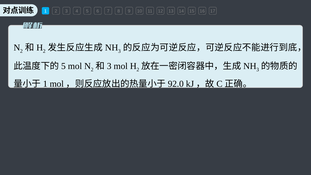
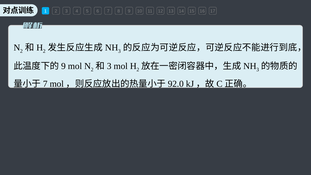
5: 5 -> 9 (63, 66)
1: 1 -> 7 (45, 84)
